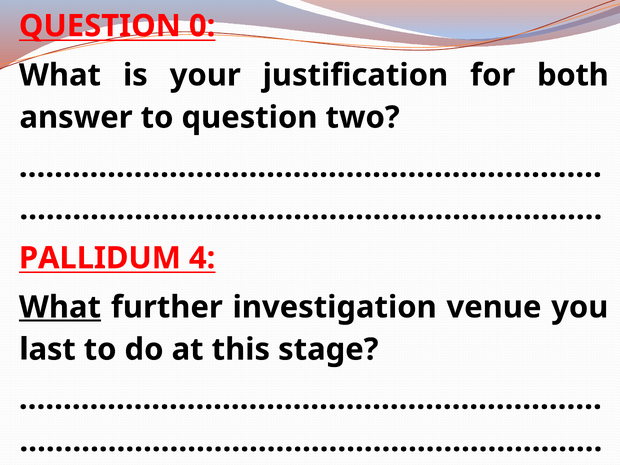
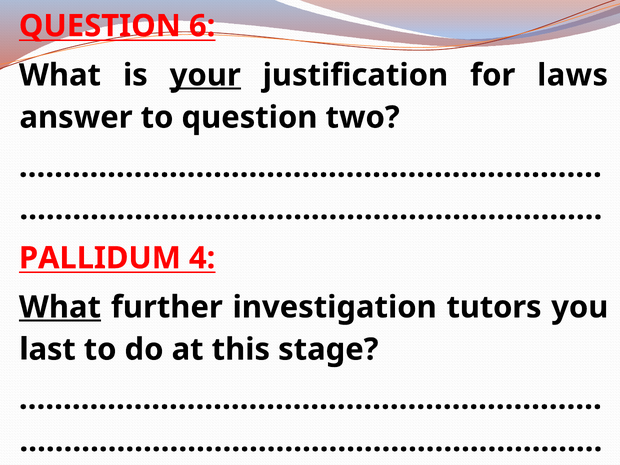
0: 0 -> 6 (202, 26)
your underline: none -> present (205, 75)
both: both -> laws (573, 75)
venue: venue -> tutors (494, 307)
